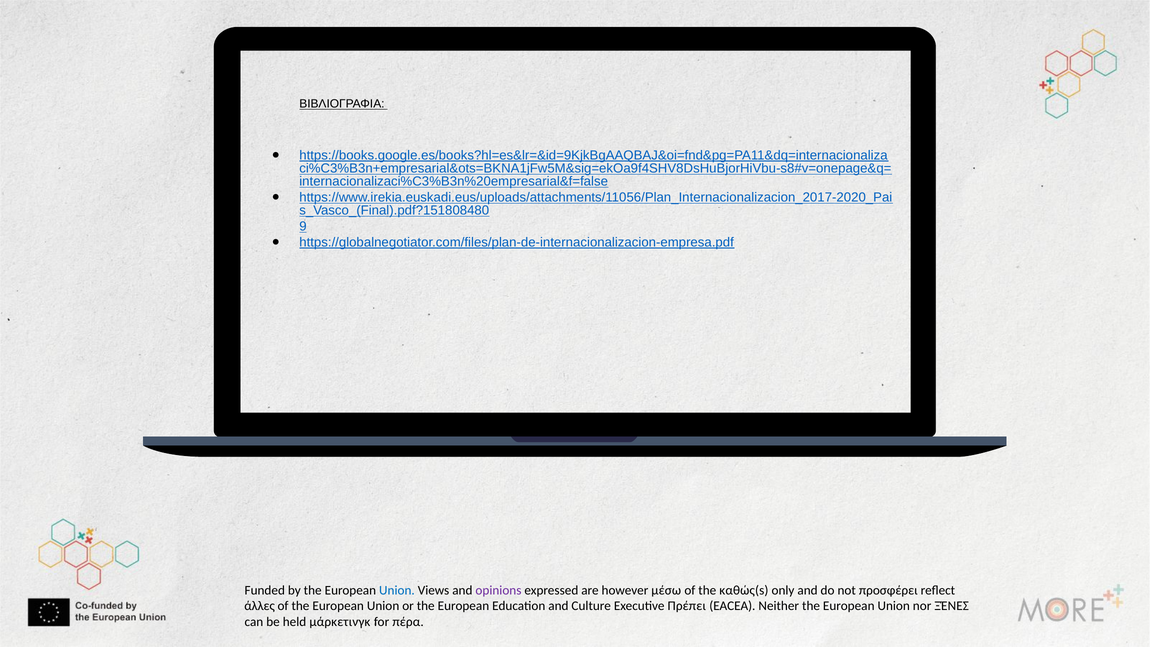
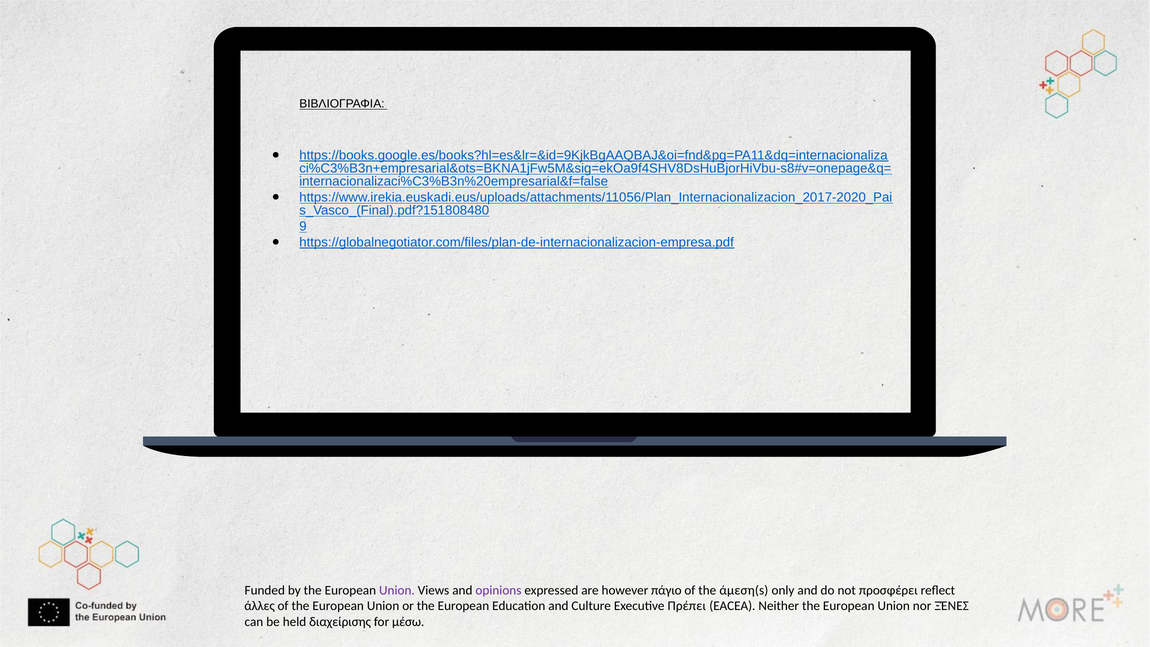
Union colour: blue -> purple (397, 590)
μέσω: μέσω -> πάγιο (666, 590)
καθώς(s: καθώς(s -> άμεση(s (744, 590)
μάρκετινγκ: μάρκετινγκ -> διαχείρισης (340, 622)
πέρα: πέρα -> μέσω (408, 622)
